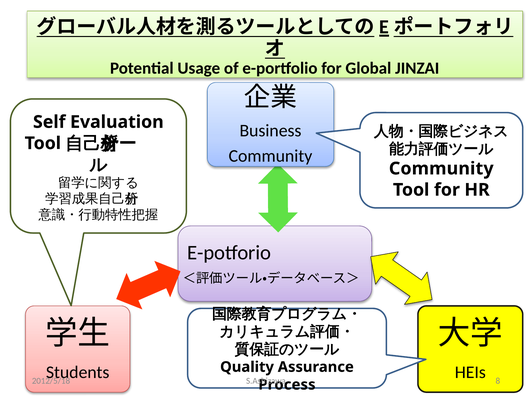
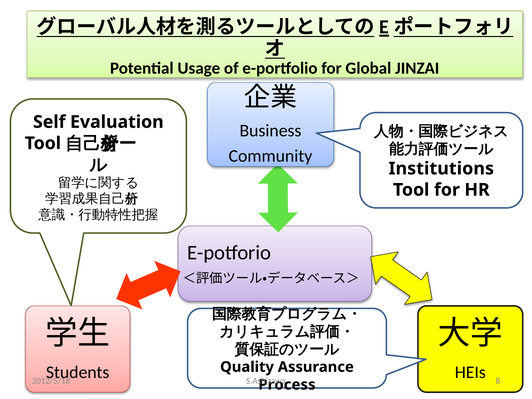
Community: Community -> Institutions (441, 169)
